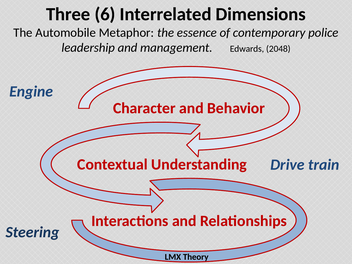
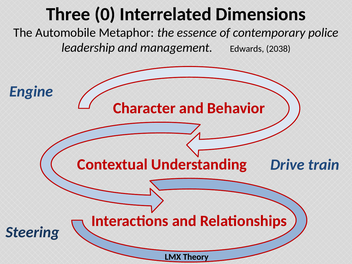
6: 6 -> 0 (105, 14)
2048: 2048 -> 2038 (278, 49)
